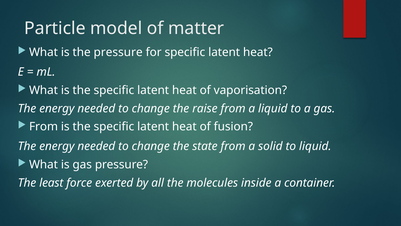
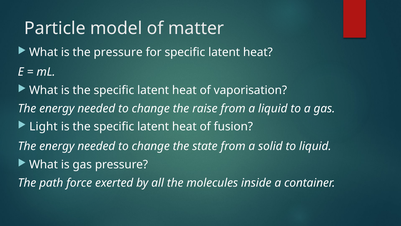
From: From -> Light (43, 127)
least: least -> path (51, 183)
